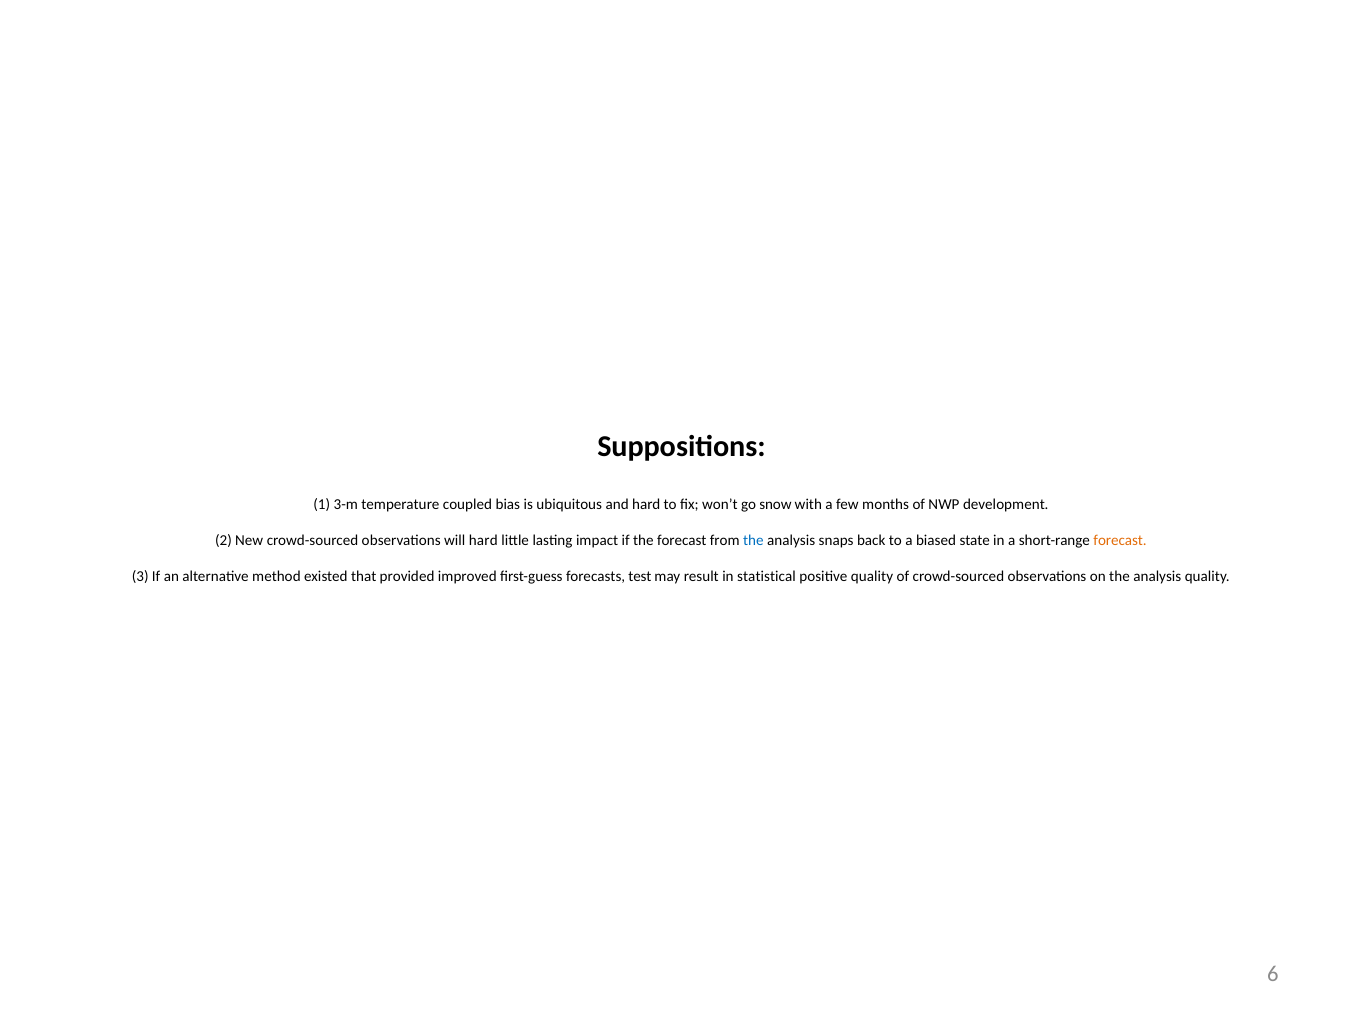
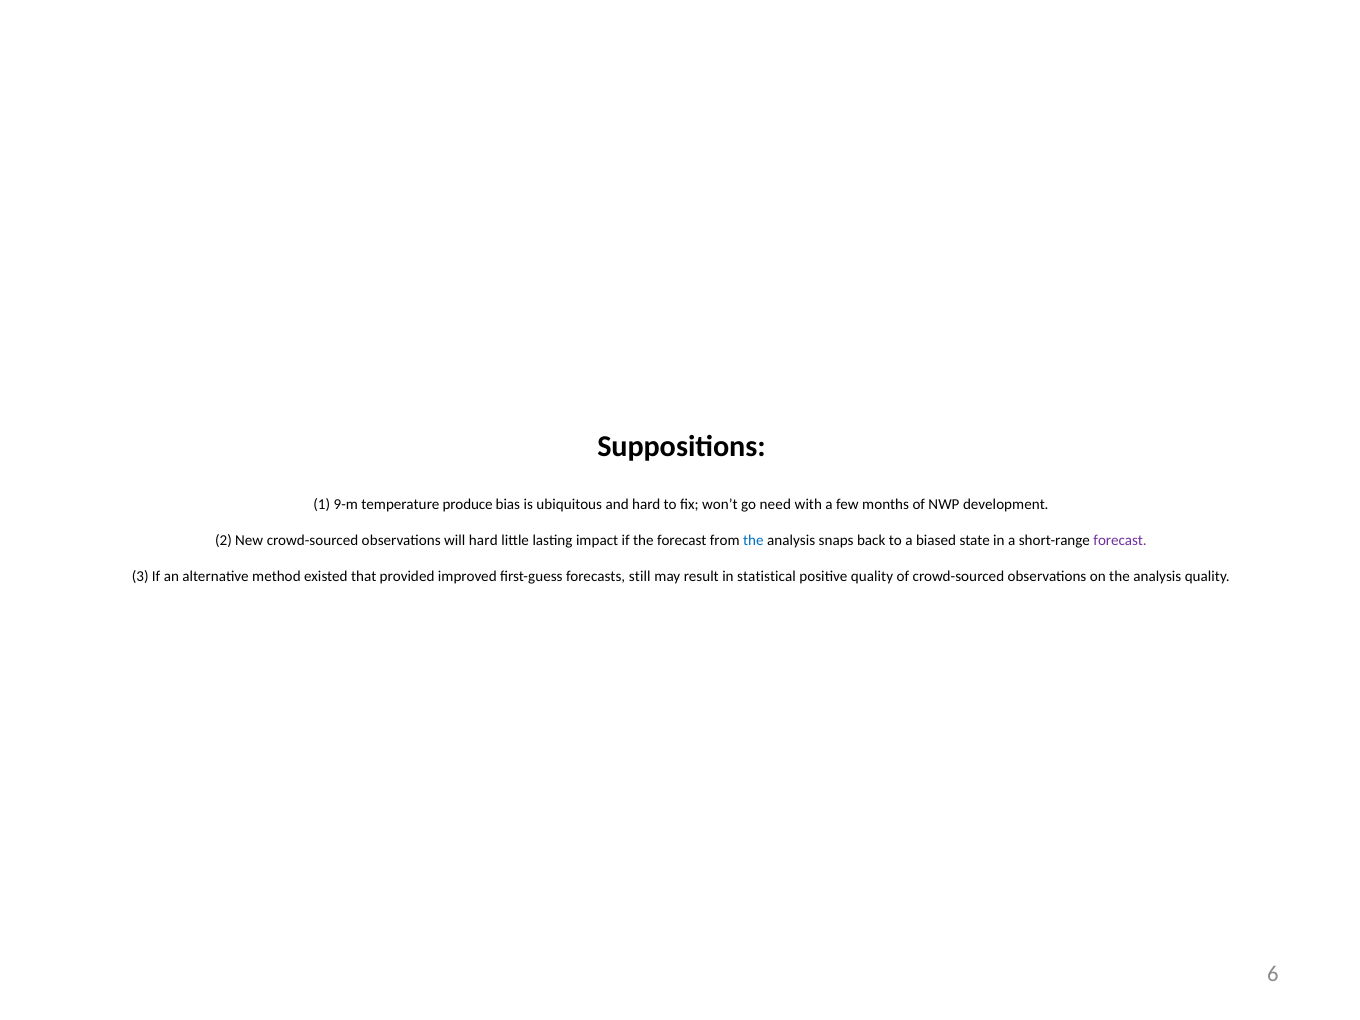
3-m: 3-m -> 9-m (346, 504)
coupled: coupled -> produce (468, 504)
snow: snow -> need (775, 504)
forecast colour: orange -> purple (1120, 541)
test: test -> still (640, 577)
